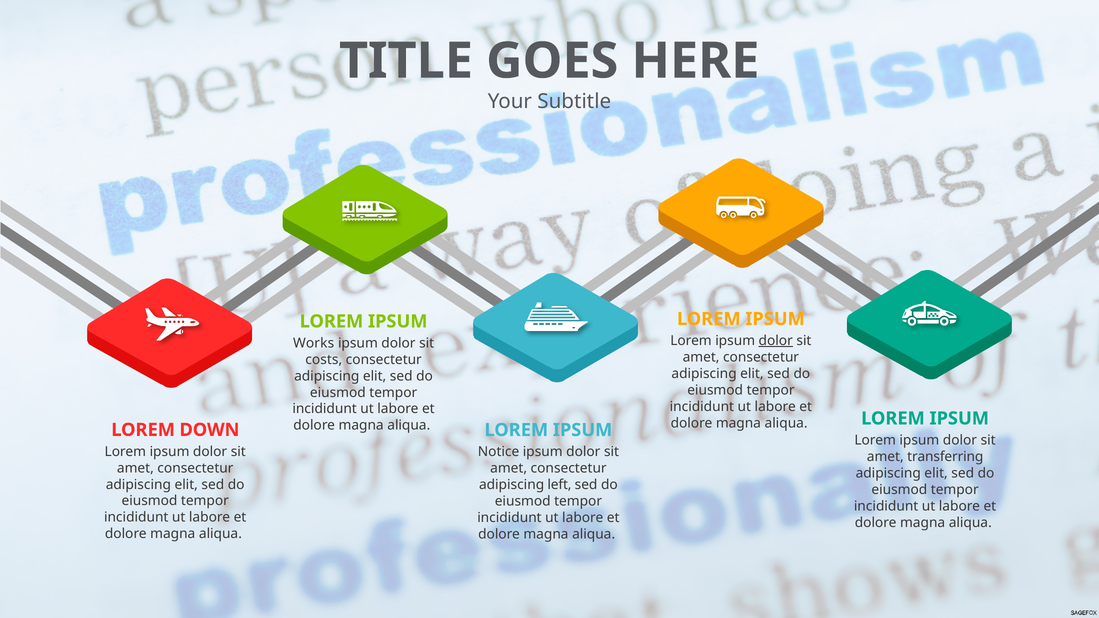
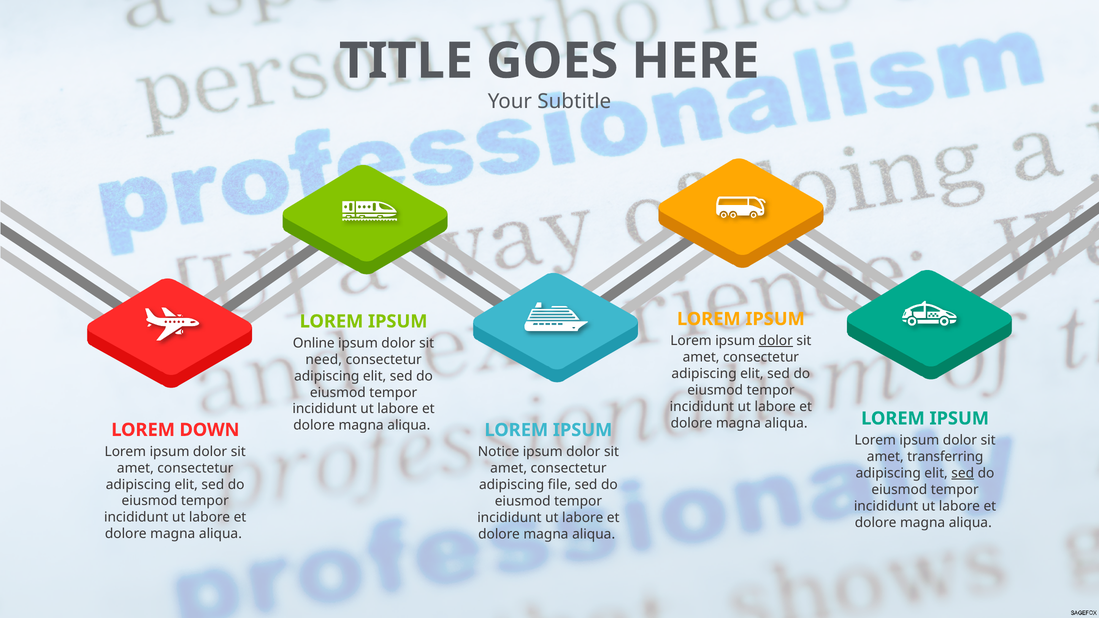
Works: Works -> Online (314, 343)
costs: costs -> need (324, 360)
sed underline: none -> present (963, 473)
left: left -> file (559, 485)
